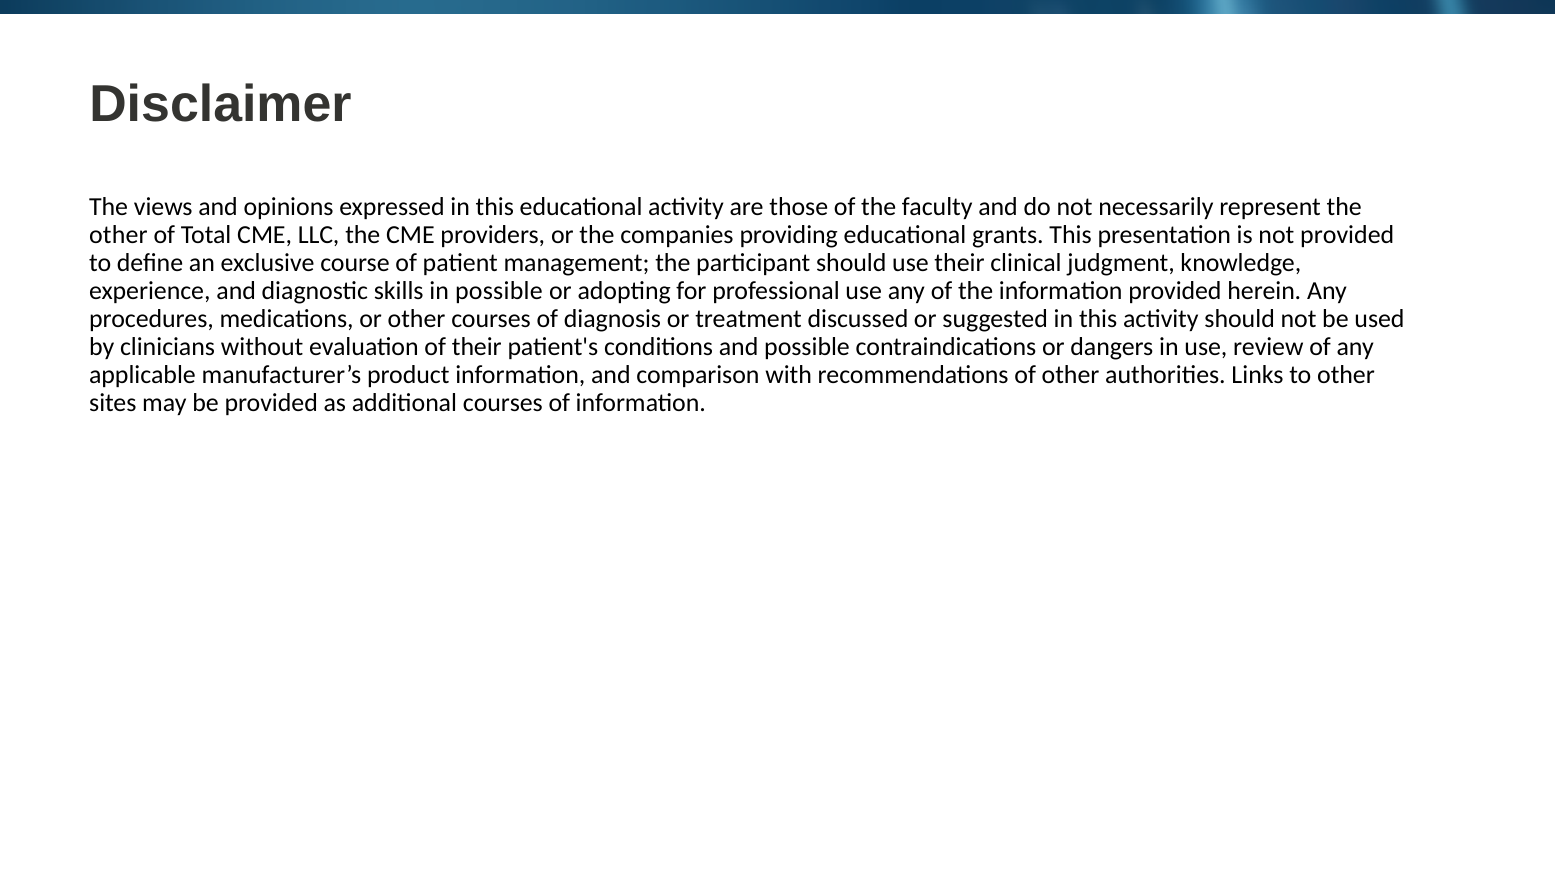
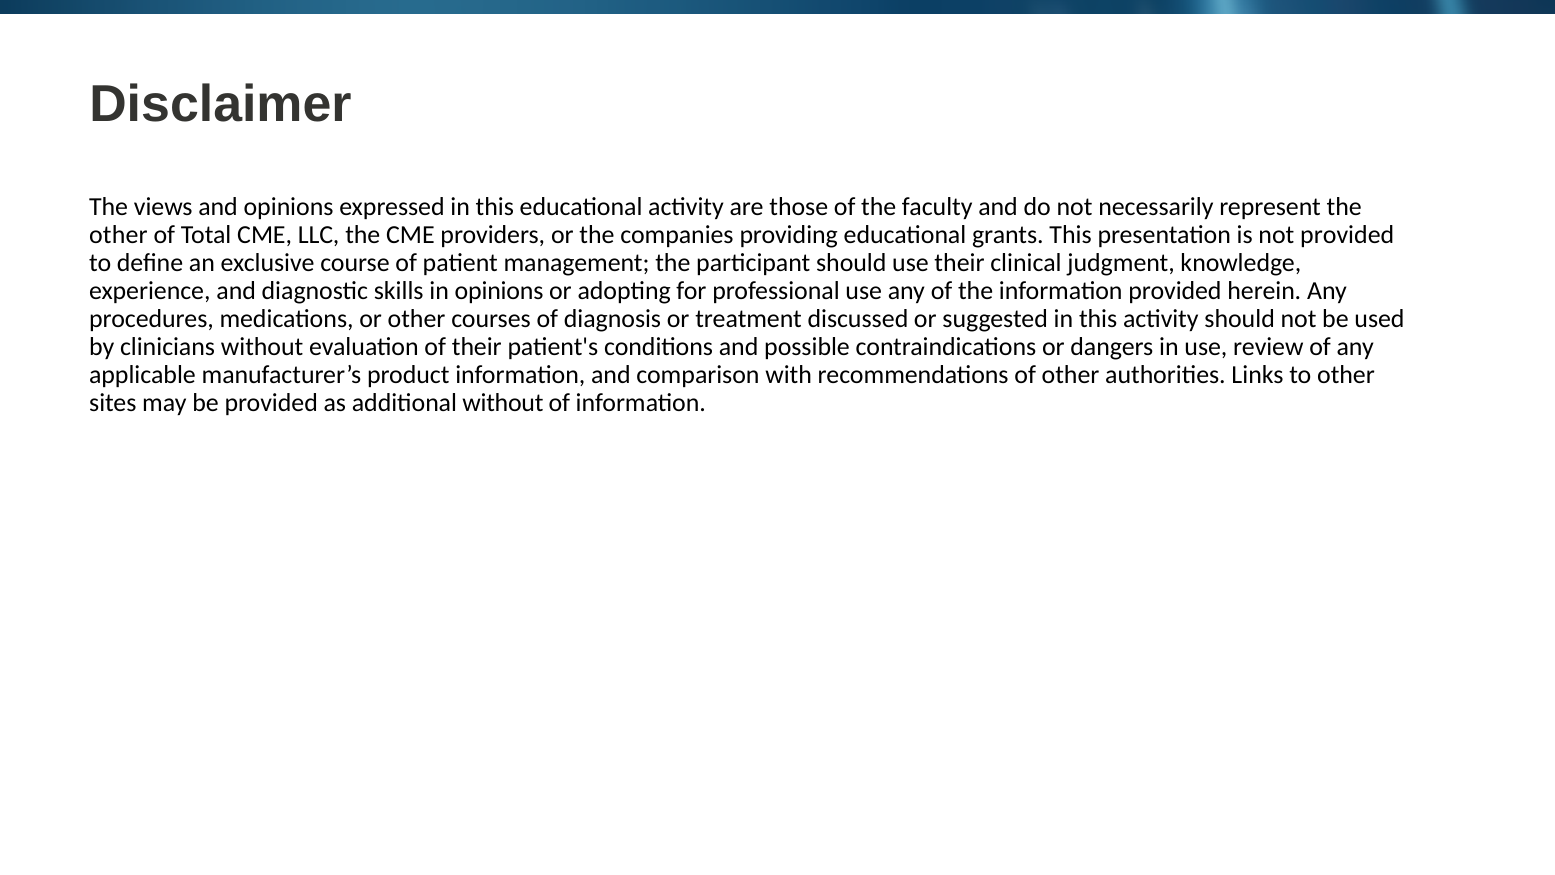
in possible: possible -> opinions (499, 291)
additional courses: courses -> without (503, 403)
